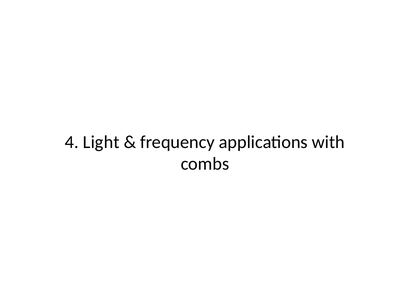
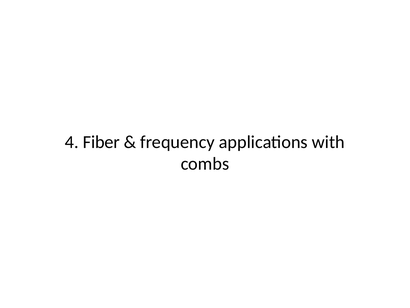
Light: Light -> Fiber (101, 142)
